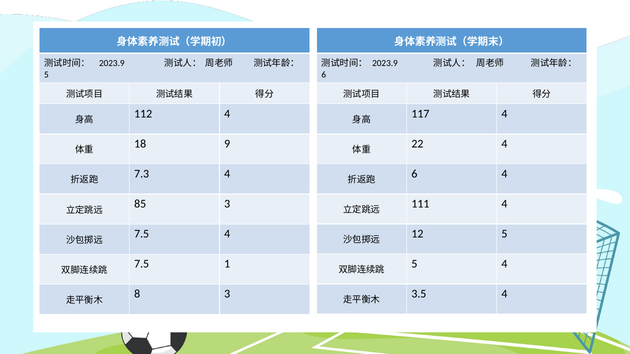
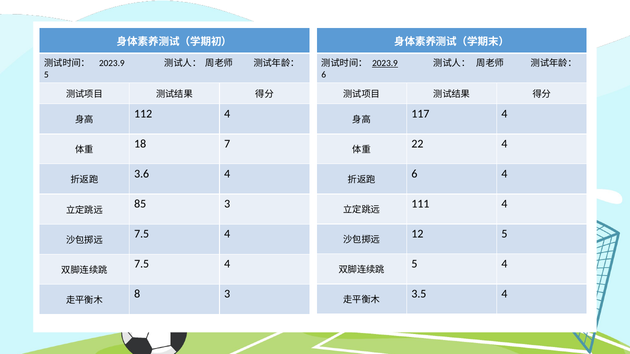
2023.9 underline: none -> present (385, 63)
9: 9 -> 7 (227, 144)
7.3: 7.3 -> 3.6 (142, 174)
1: 1 -> 4 (227, 264)
